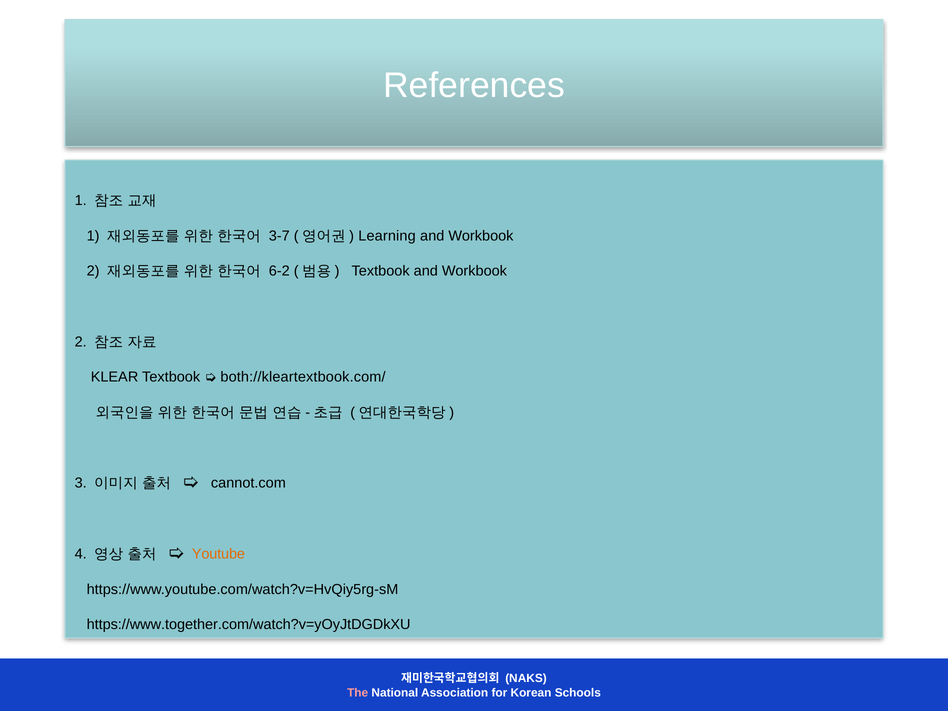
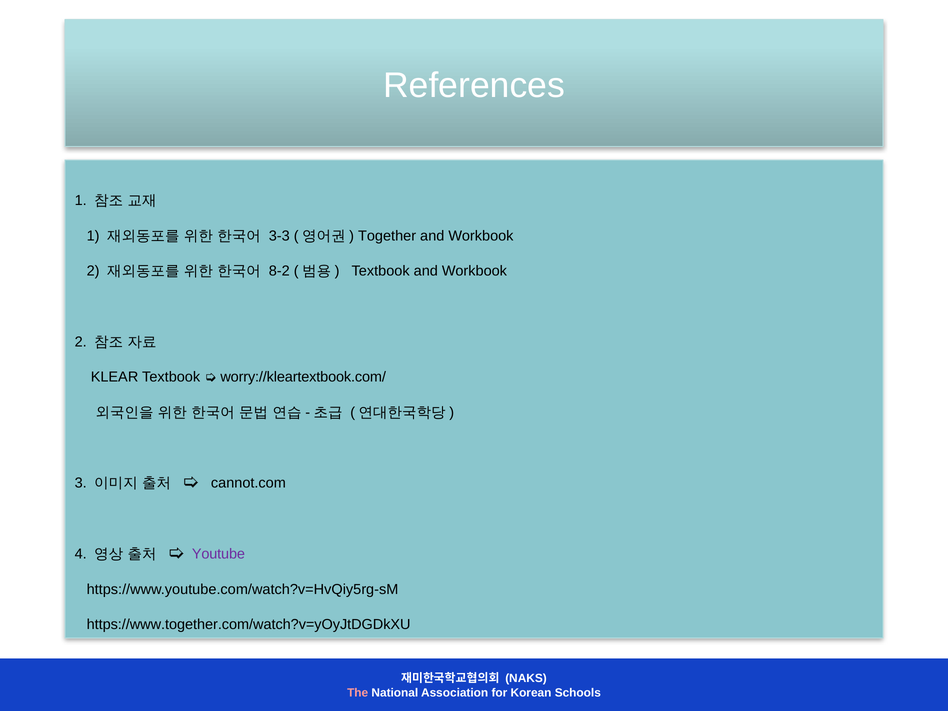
3-7: 3-7 -> 3-3 (279, 236)
Learning: Learning -> Together (387, 236)
6-2: 6-2 -> 8-2 (279, 271)
both://kleartextbook.com/: both://kleartextbook.com/ -> worry://kleartextbook.com/ (303, 377)
Youtube colour: orange -> purple (218, 554)
